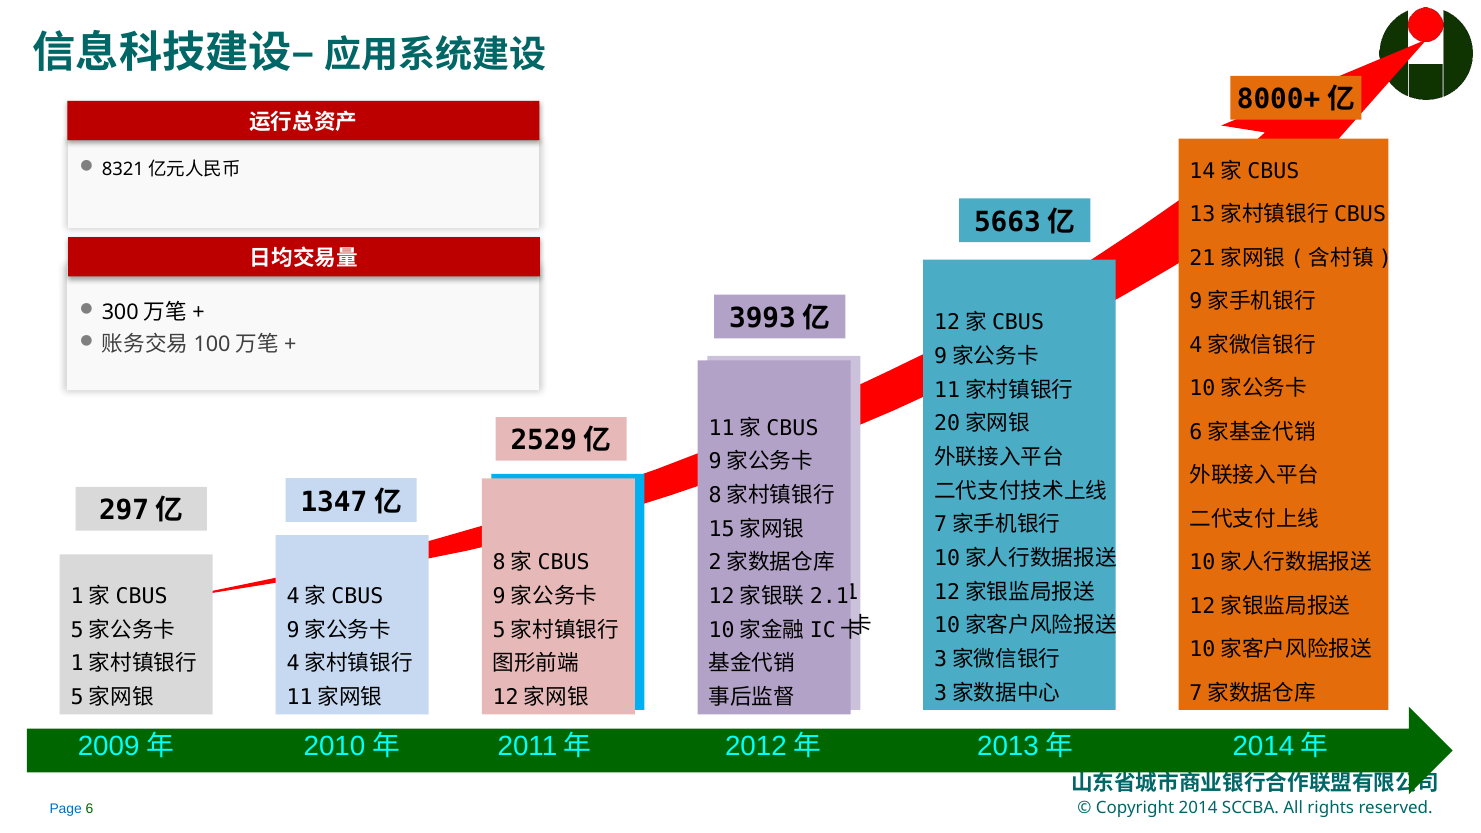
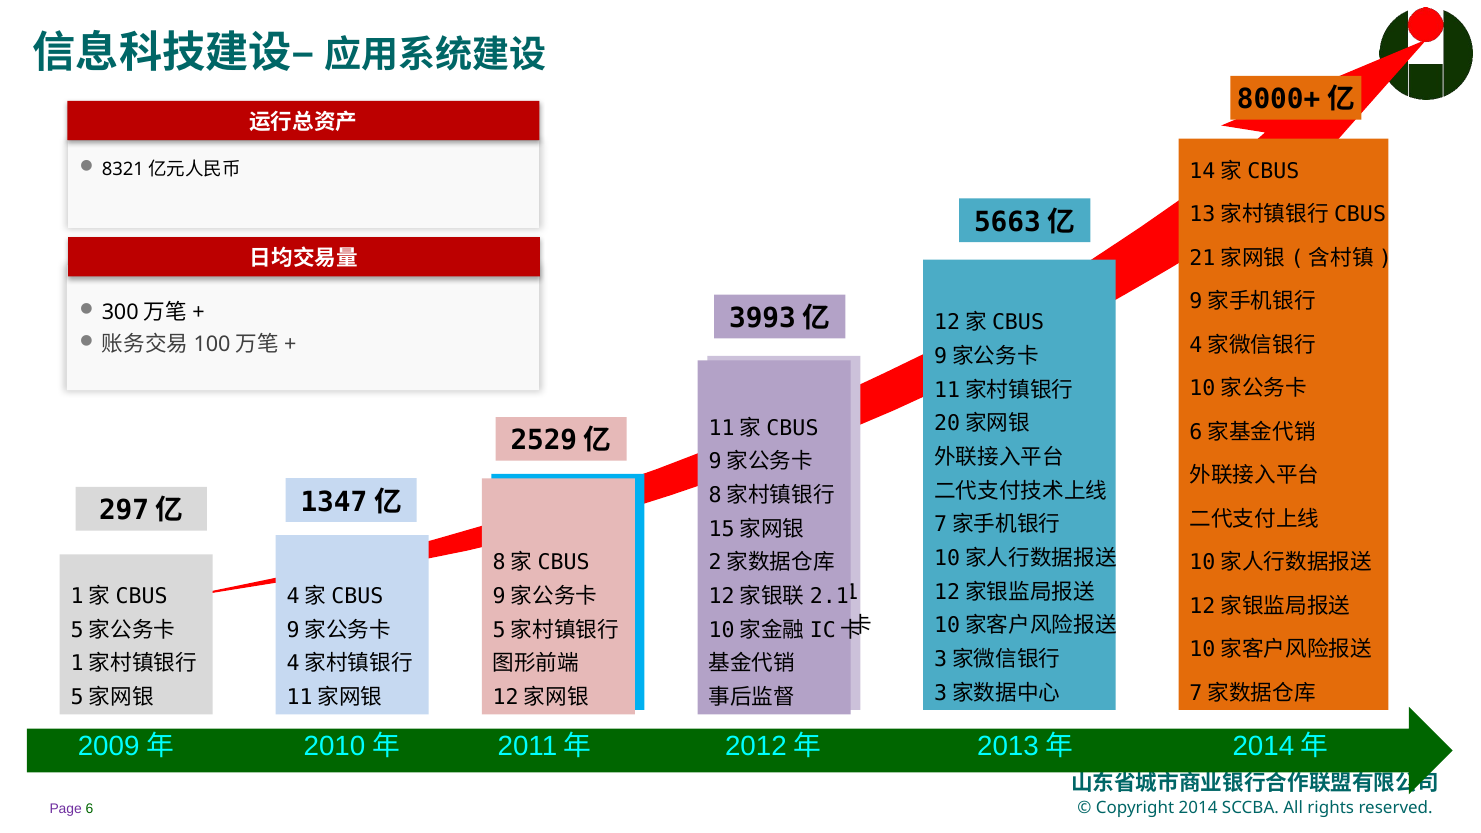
Page colour: blue -> purple (66, 809)
